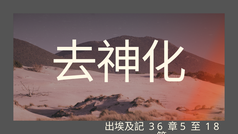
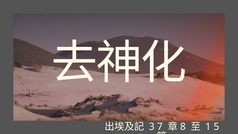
6: 6 -> 7 (160, 127)
5: 5 -> 8 (183, 127)
8: 8 -> 5 (216, 127)
